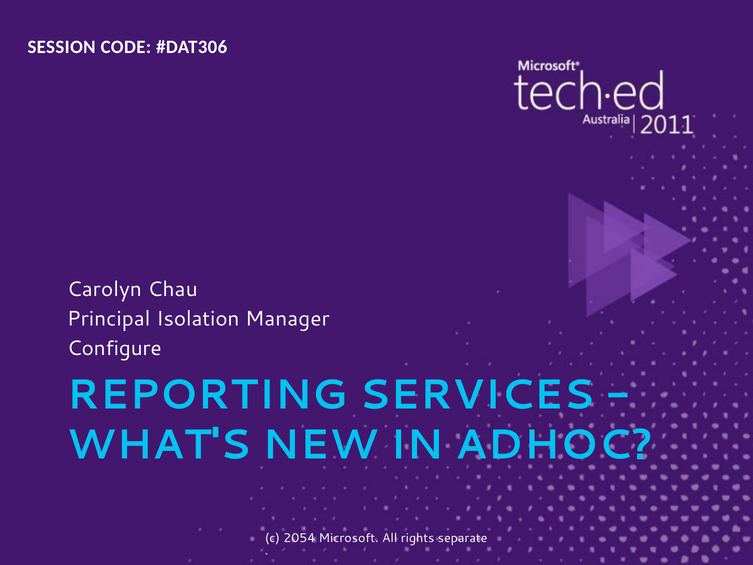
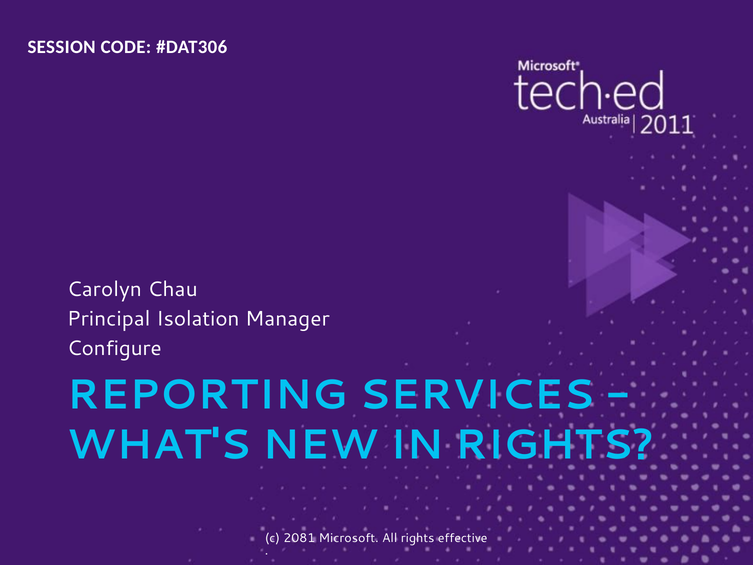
IN ADHOC: ADHOC -> RIGHTS (554, 445)
2054: 2054 -> 2081 (299, 538)
separate: separate -> effective (463, 538)
